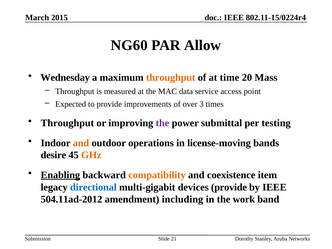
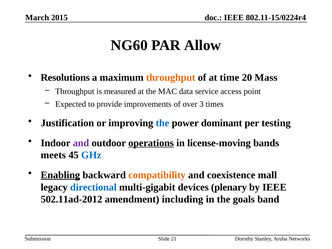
Wednesday: Wednesday -> Resolutions (65, 78)
Throughput: Throughput -> Justification (67, 123)
the colour: purple -> blue (162, 123)
submittal: submittal -> dominant (222, 123)
and colour: orange -> purple (81, 143)
operations underline: none -> present (151, 143)
desire: desire -> meets (53, 155)
GHz colour: orange -> blue (91, 155)
item: item -> mall (267, 175)
devices provide: provide -> plenary (229, 187)
504.11ad-2012: 504.11ad-2012 -> 502.11ad-2012 (71, 199)
work: work -> goals (244, 199)
